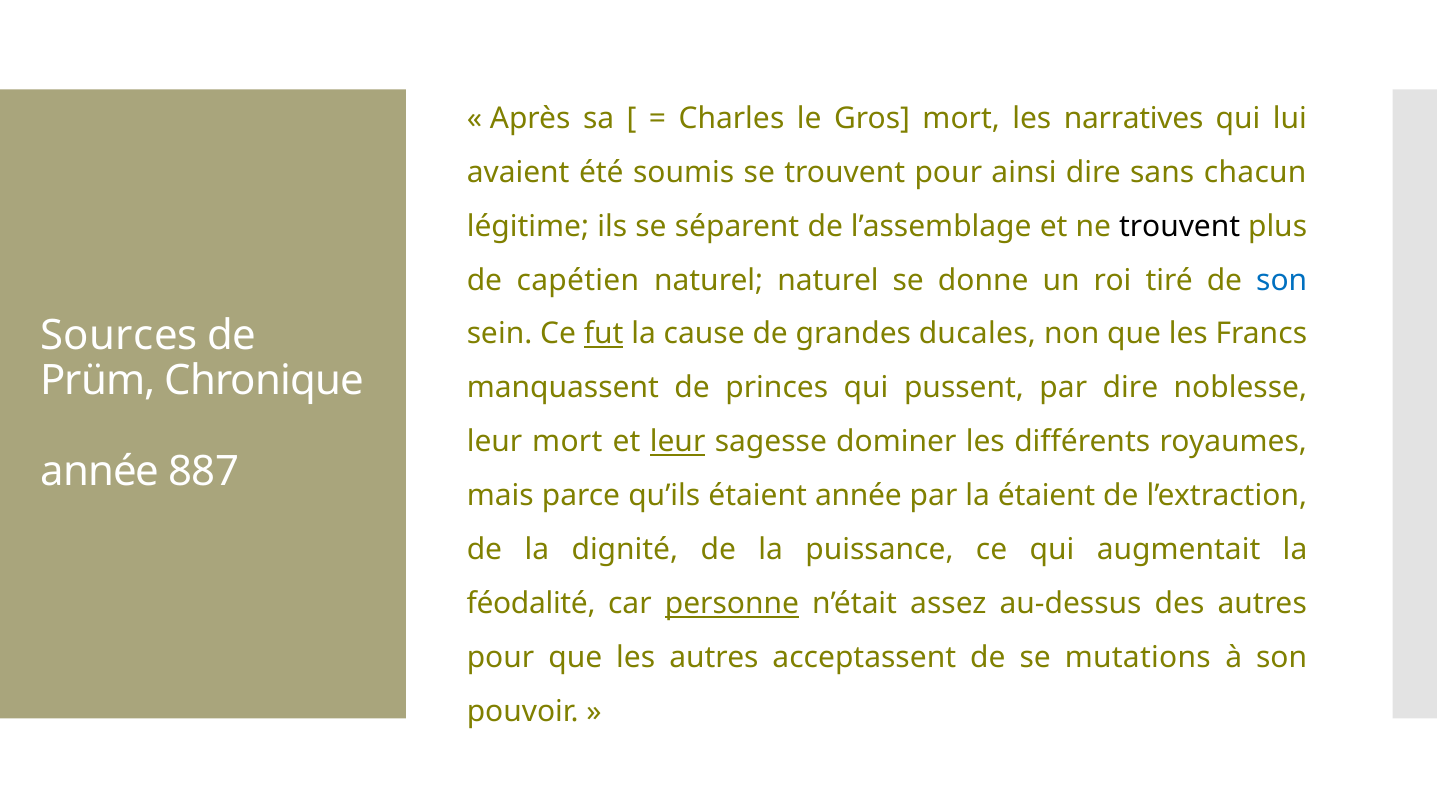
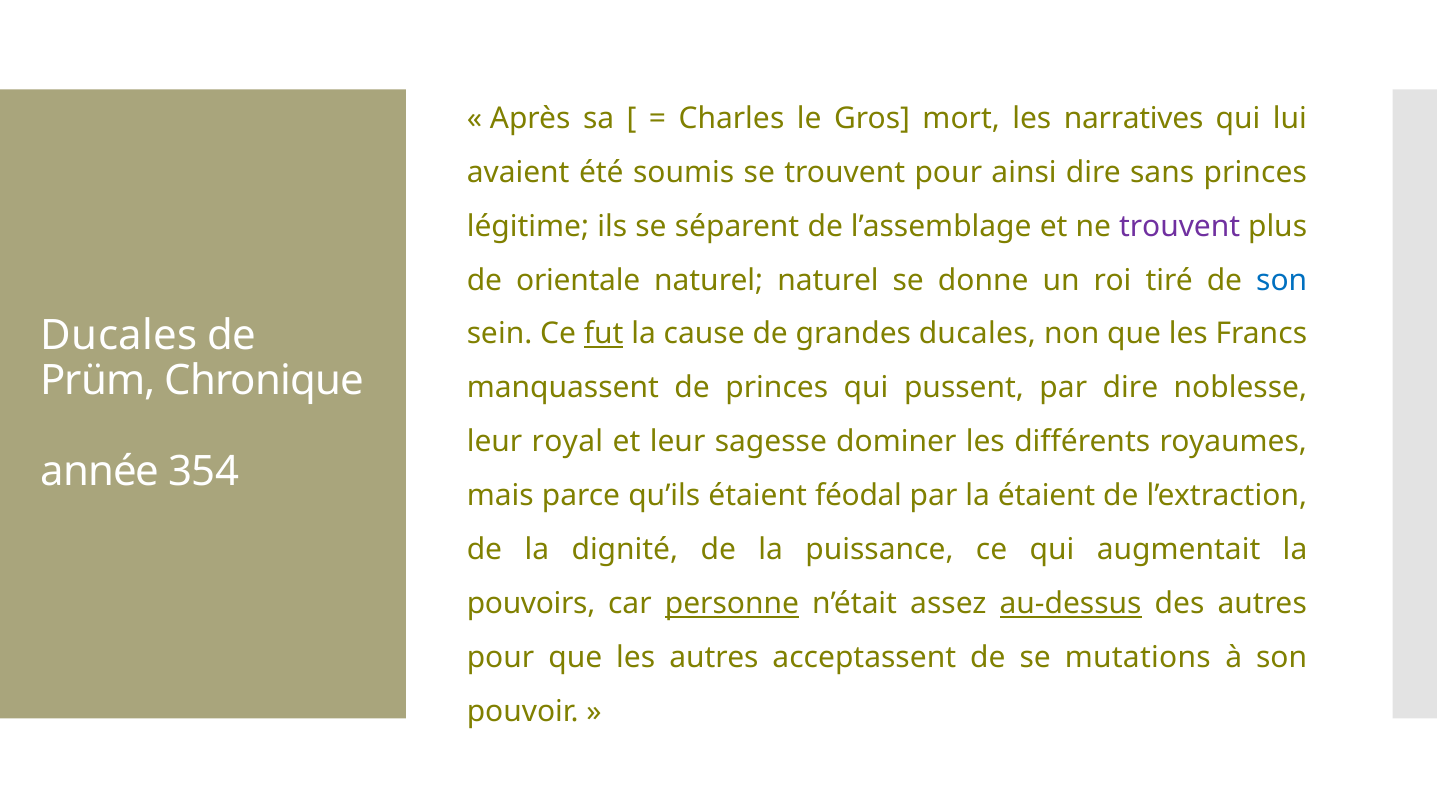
sans chacun: chacun -> princes (1255, 172)
trouvent colour: black -> purple (1180, 226)
capétien: capétien -> orientale (578, 280)
Sources: Sources -> Ducales (119, 336)
leur mort: mort -> royal (567, 442)
leur underline: present -> none (678, 442)
887: 887 -> 354 (204, 471)
étaient année: année -> féodal (858, 495)
féodalité: féodalité -> pouvoirs (531, 603)
au-dessus underline: none -> present (1071, 603)
